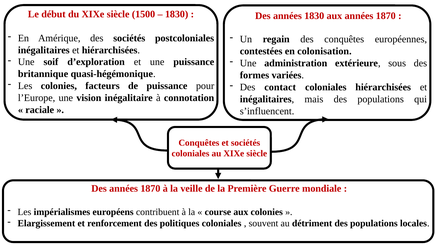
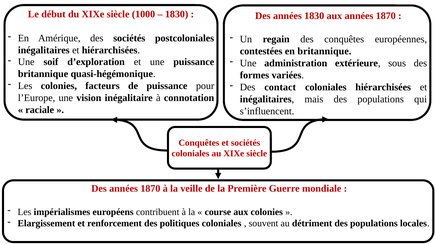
1500: 1500 -> 1000 (143, 14)
en colonisation: colonisation -> britannique (324, 51)
